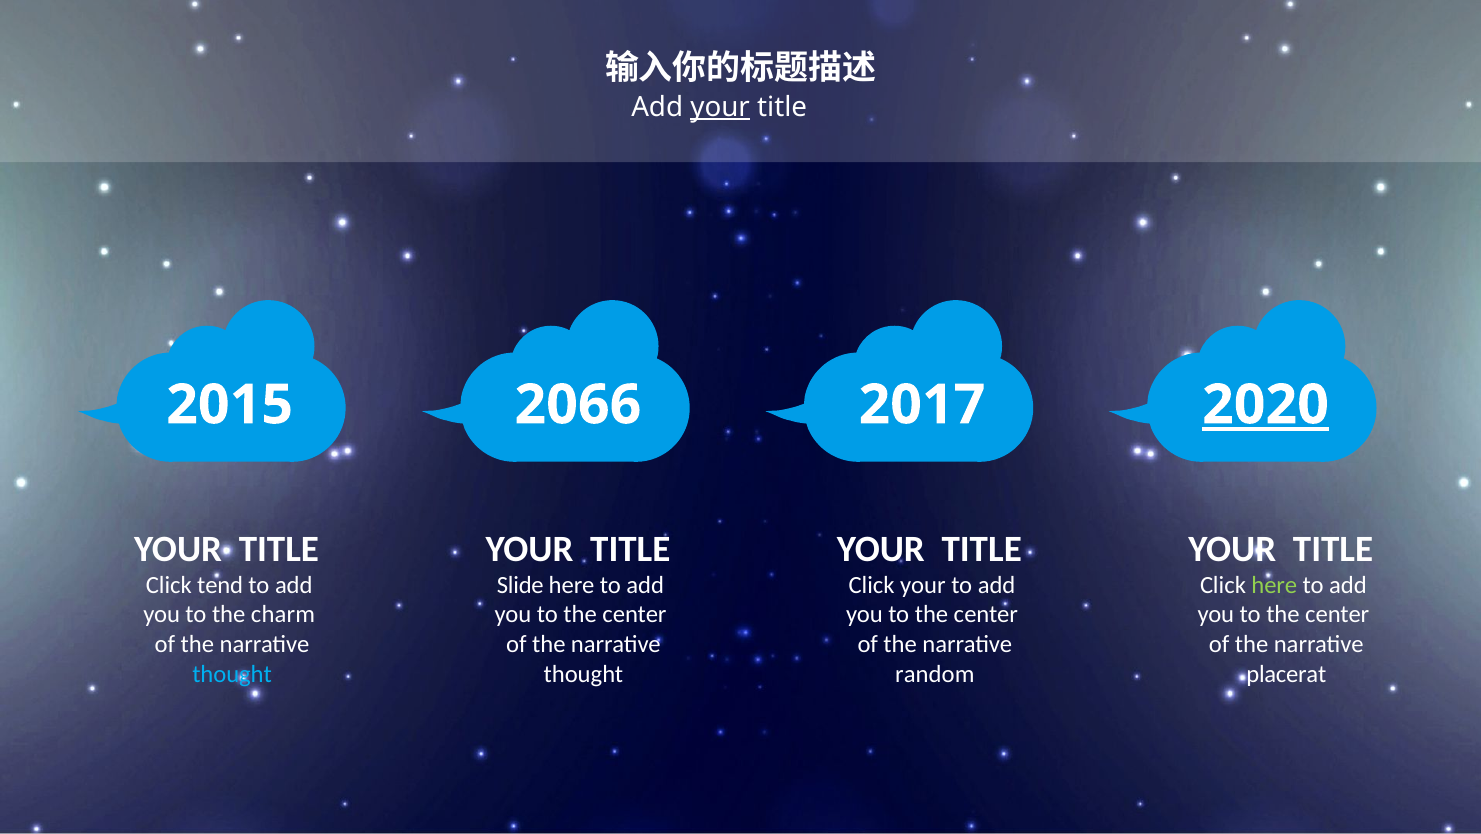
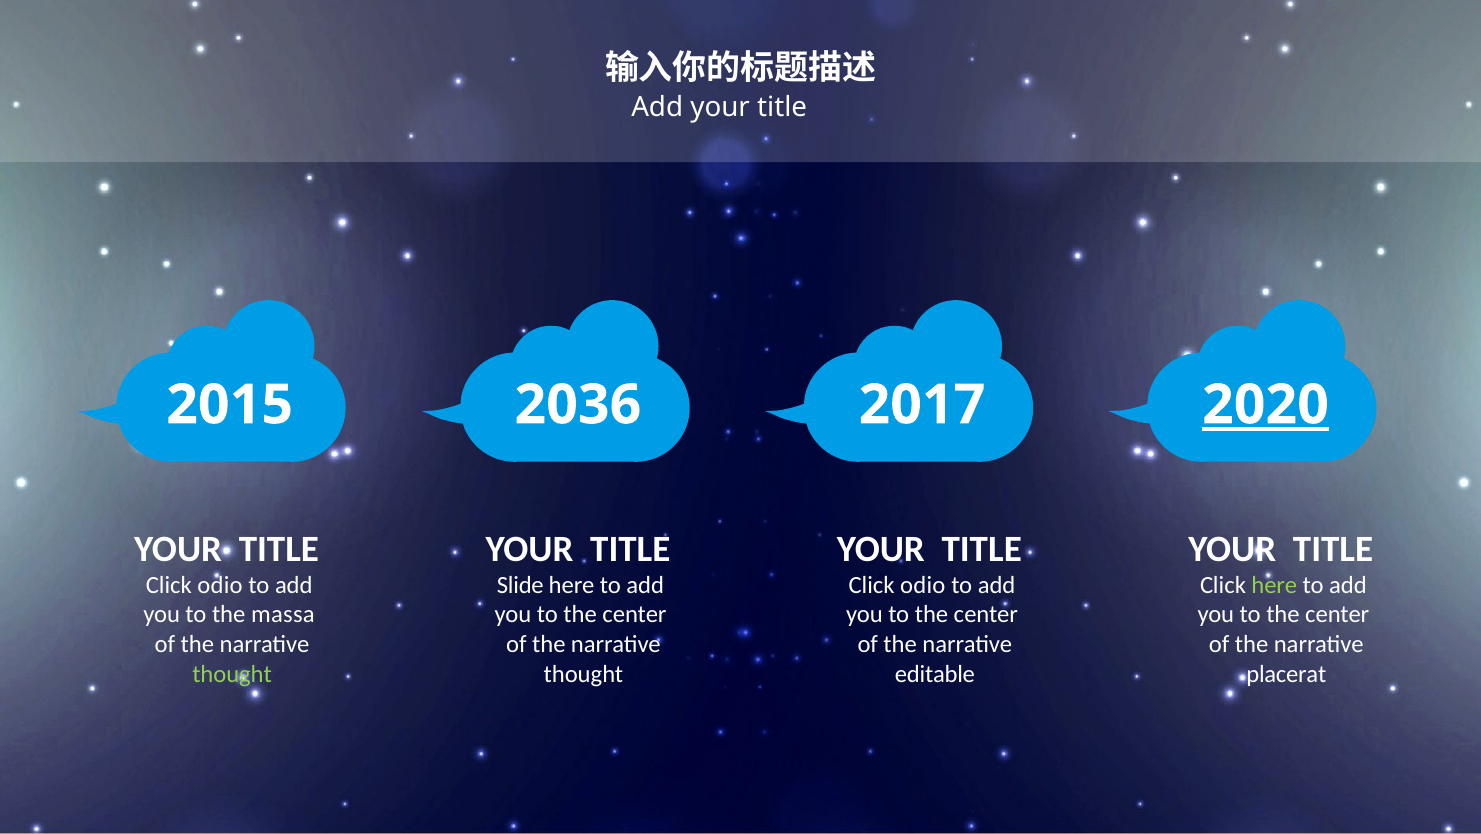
your underline: present -> none (720, 107)
2066: 2066 -> 2036 (578, 405)
tend: tend -> odio (220, 585)
your: your -> odio (923, 585)
charm: charm -> massa (283, 614)
thought colour: light blue -> light green (232, 673)
random: random -> editable (935, 673)
